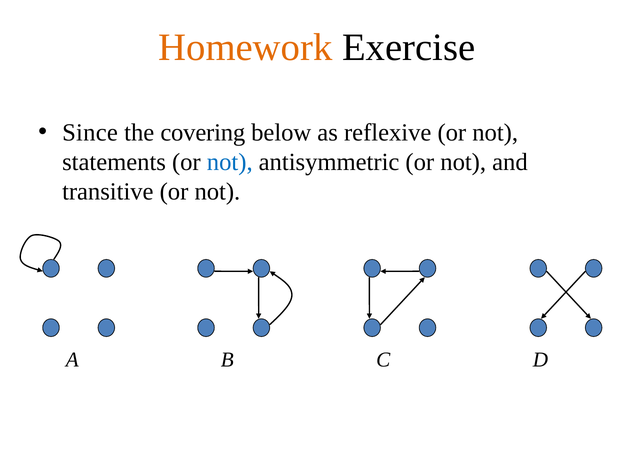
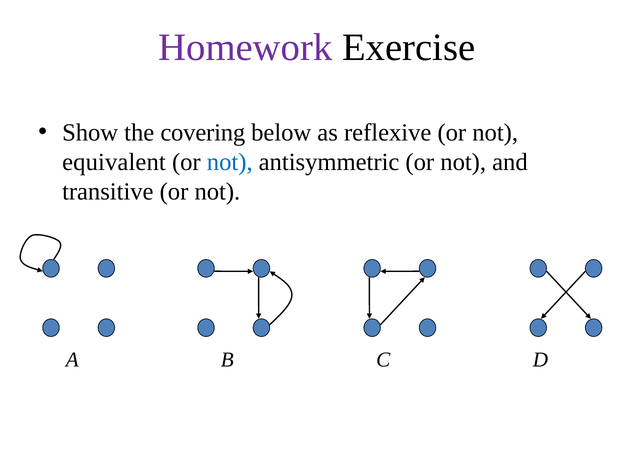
Homework colour: orange -> purple (245, 47)
Since: Since -> Show (90, 132)
statements: statements -> equivalent (114, 162)
